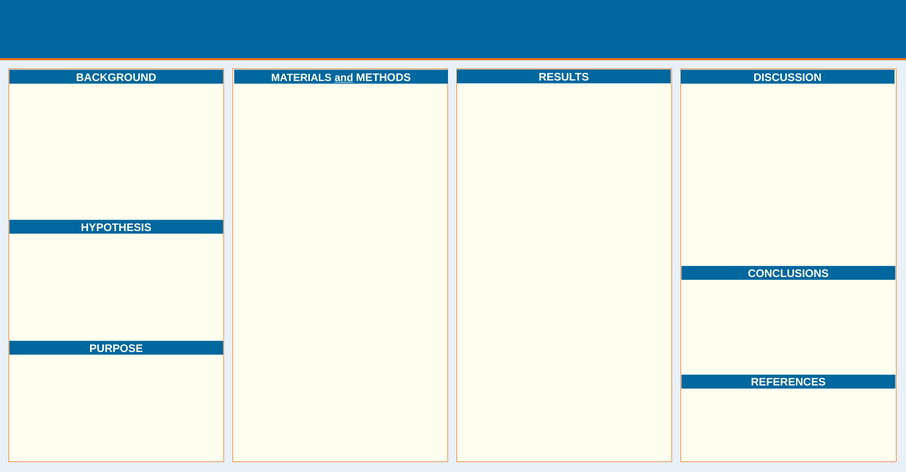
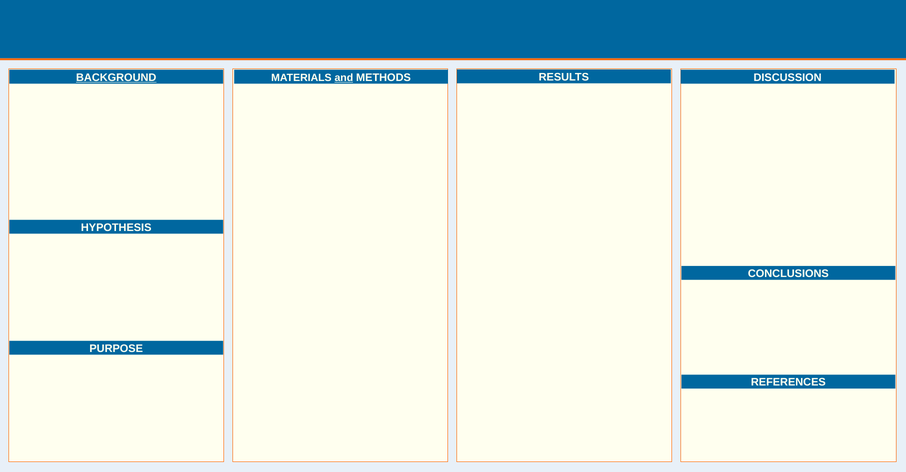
BACKGROUND underline: none -> present (116, 78)
